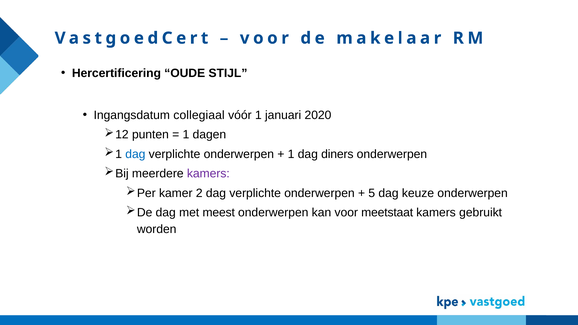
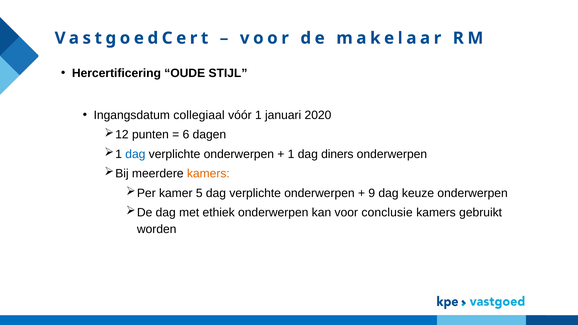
1: 1 -> 6 (186, 135)
kamers colour: purple -> orange (208, 174)
2: 2 -> 5 (199, 193)
5: 5 -> 9 (372, 193)
meest: meest -> ethiek (219, 213)
meetstaat: meetstaat -> conclusie (387, 213)
